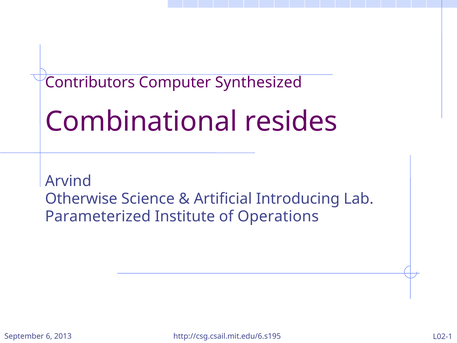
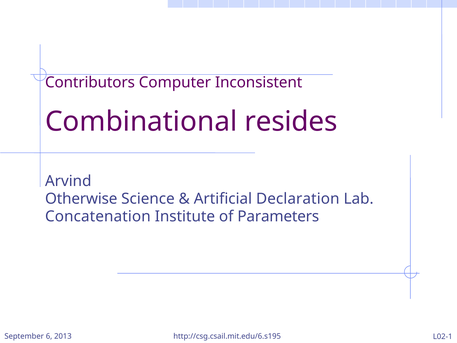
Synthesized: Synthesized -> Inconsistent (259, 82)
Introducing: Introducing -> Declaration (298, 199)
Parameterized: Parameterized -> Concatenation (98, 216)
Operations: Operations -> Parameters (278, 216)
